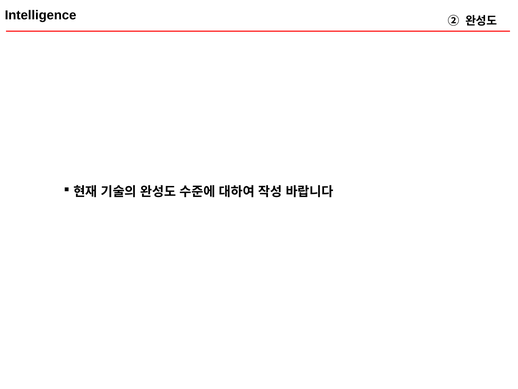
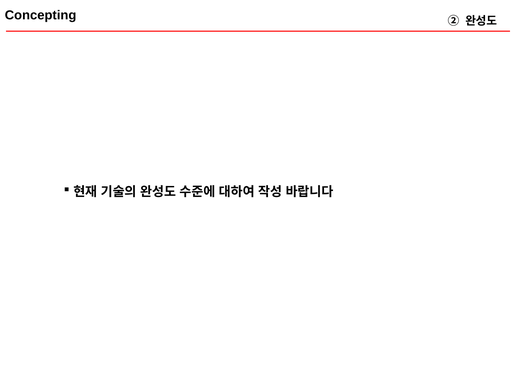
Intelligence: Intelligence -> Concepting (41, 15)
